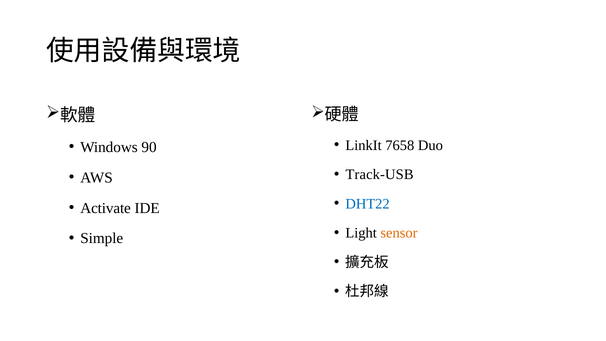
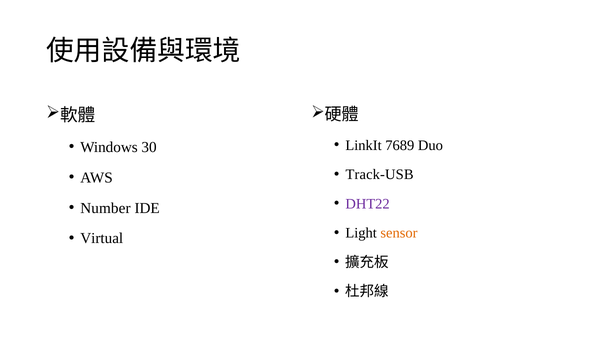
7658: 7658 -> 7689 (400, 145)
90: 90 -> 30 (149, 147)
DHT22 colour: blue -> purple (368, 204)
Activate: Activate -> Number (105, 208)
Simple: Simple -> Virtual (102, 238)
